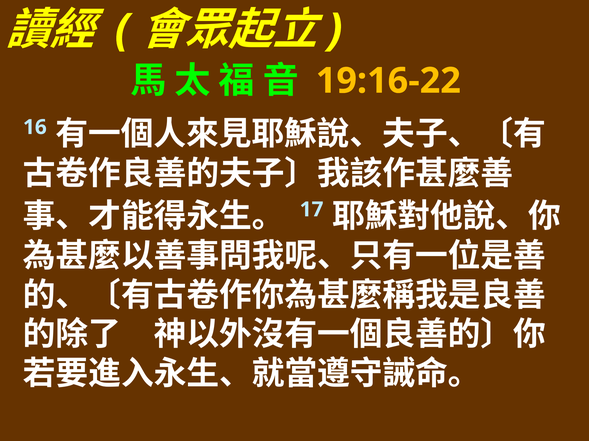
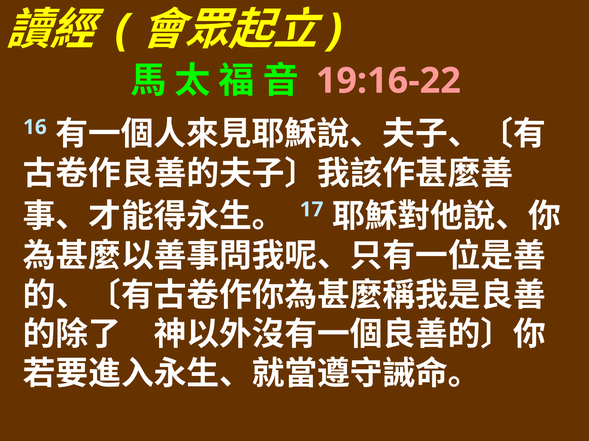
19:16-22 colour: yellow -> pink (388, 81)
